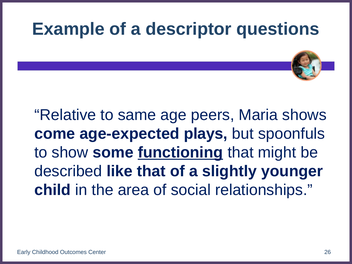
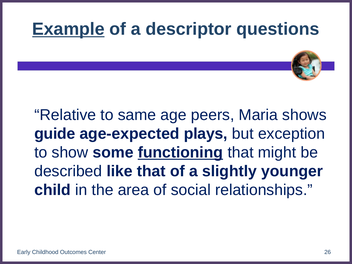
Example underline: none -> present (68, 29)
come: come -> guide (55, 134)
spoonfuls: spoonfuls -> exception (292, 134)
